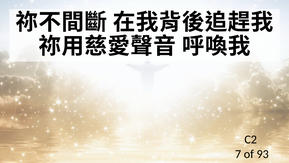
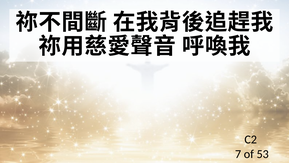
93: 93 -> 53 (263, 154)
